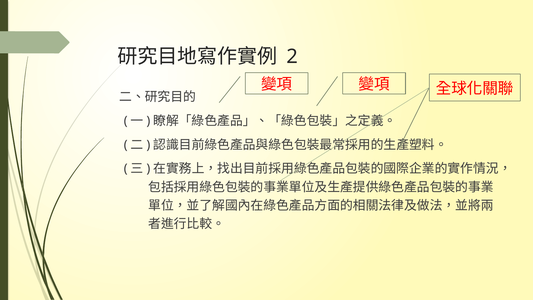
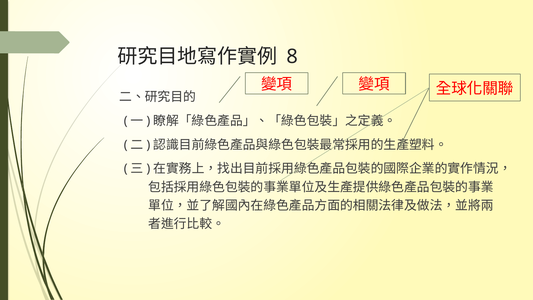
2: 2 -> 8 (292, 57)
